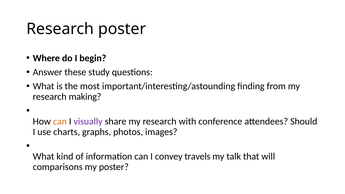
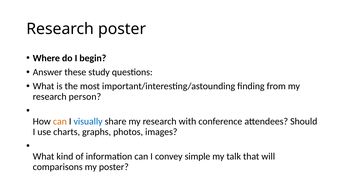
making: making -> person (85, 97)
visually colour: purple -> blue (88, 121)
travels: travels -> simple (197, 156)
